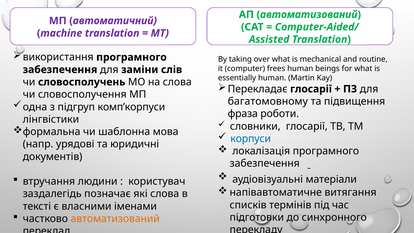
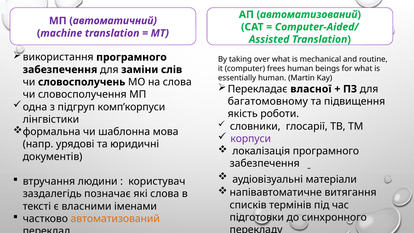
Перекладає глосарії: глосарії -> власної (311, 89)
фраза: фраза -> якість (243, 114)
корпуси colour: blue -> purple (251, 139)
